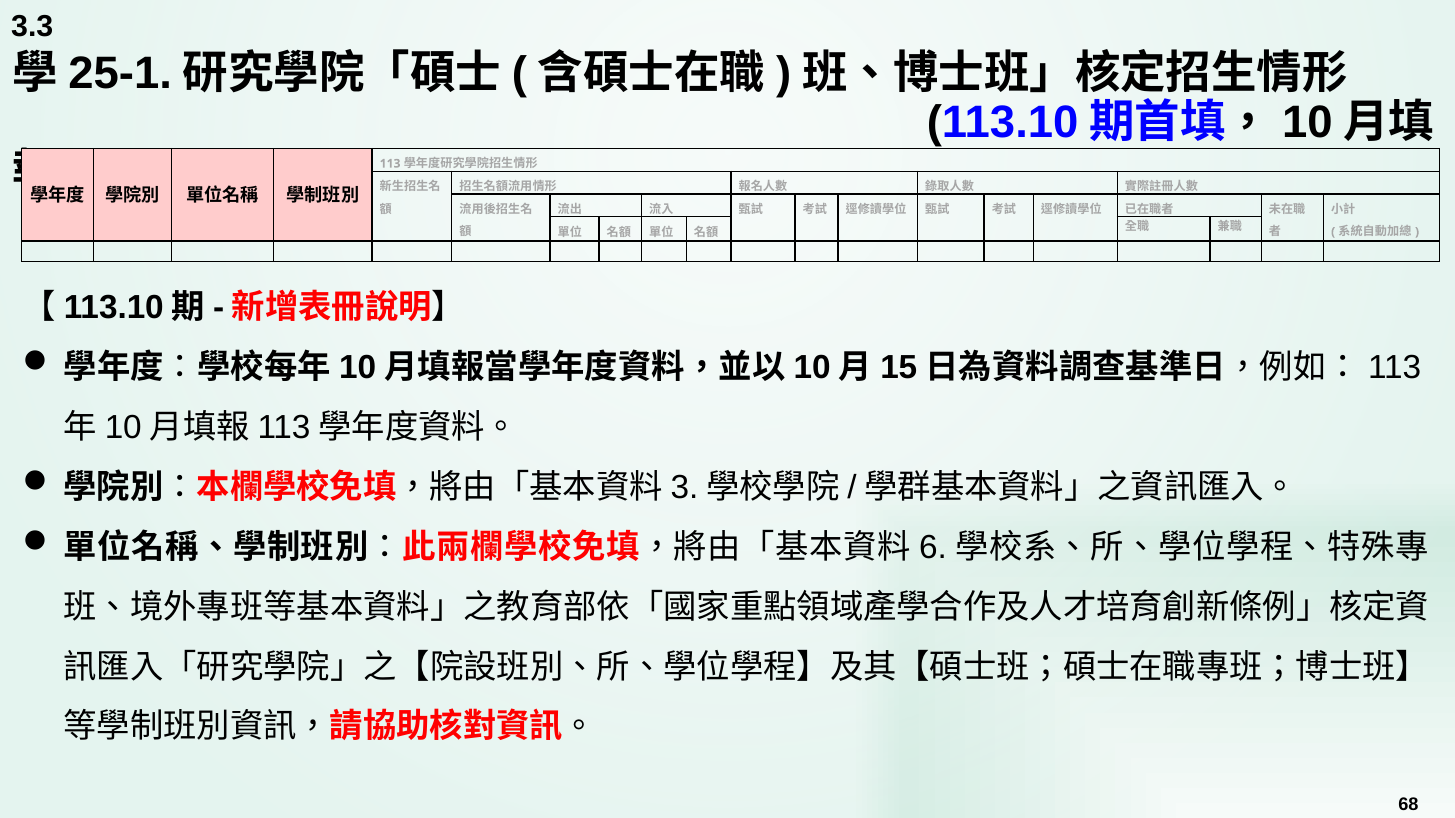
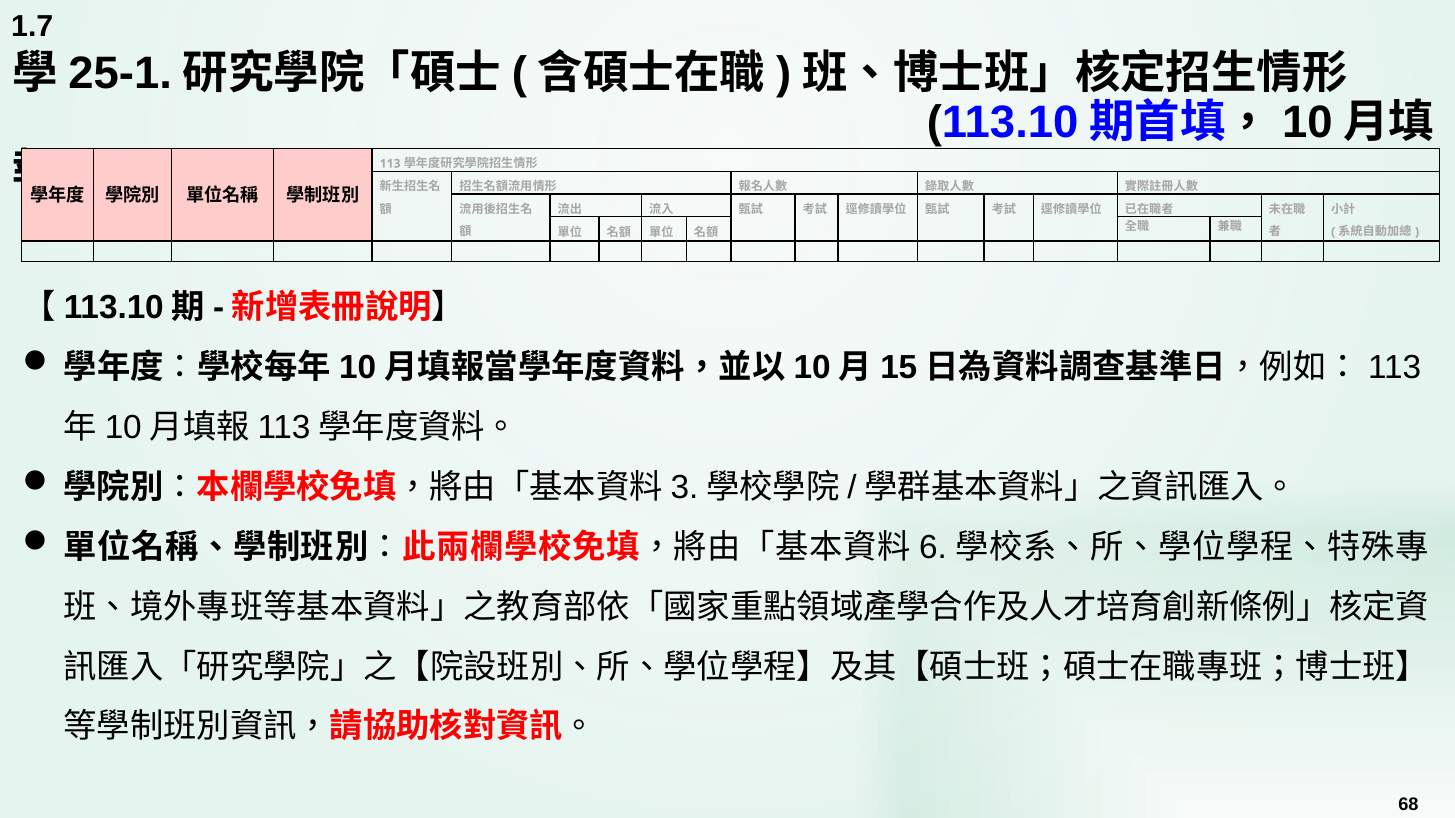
3.3: 3.3 -> 1.7 (32, 27)
